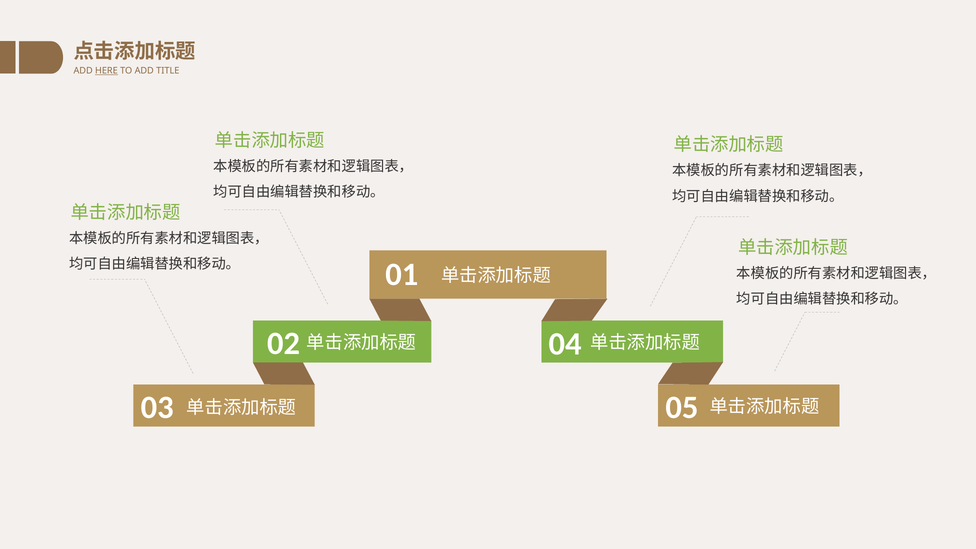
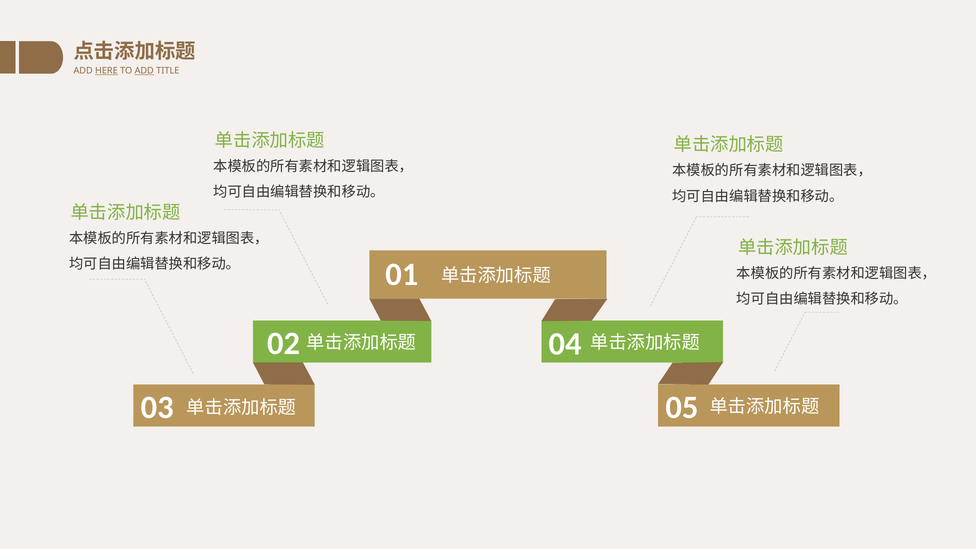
ADD underline: none -> present (144, 71)
